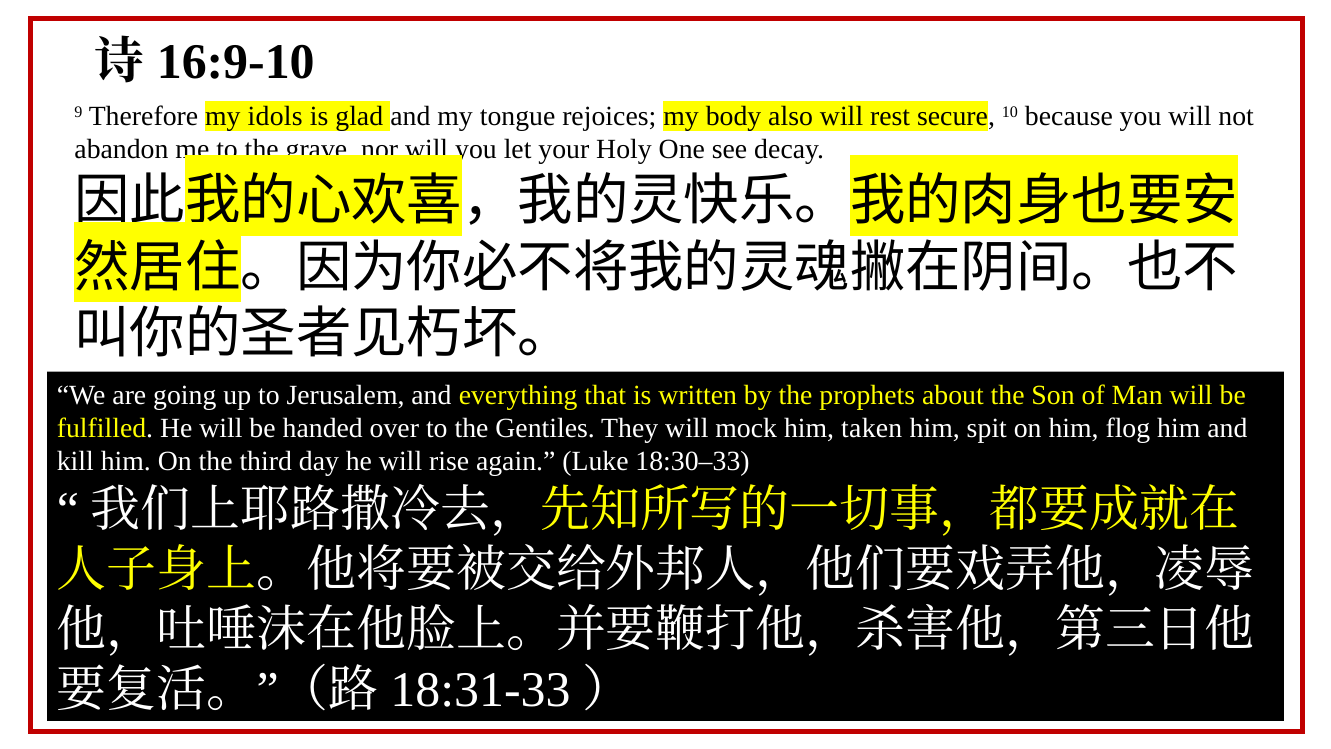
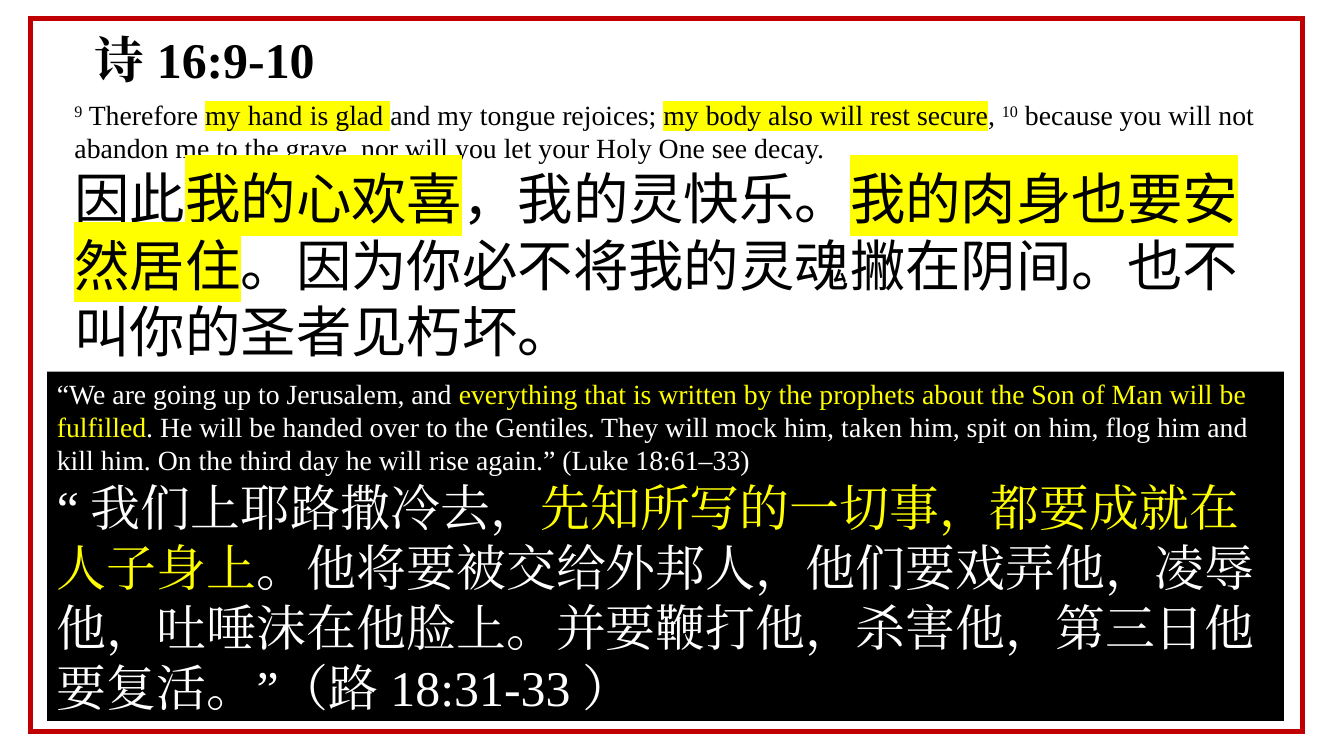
idols: idols -> hand (275, 116)
18:30–33: 18:30–33 -> 18:61–33 (693, 461)
